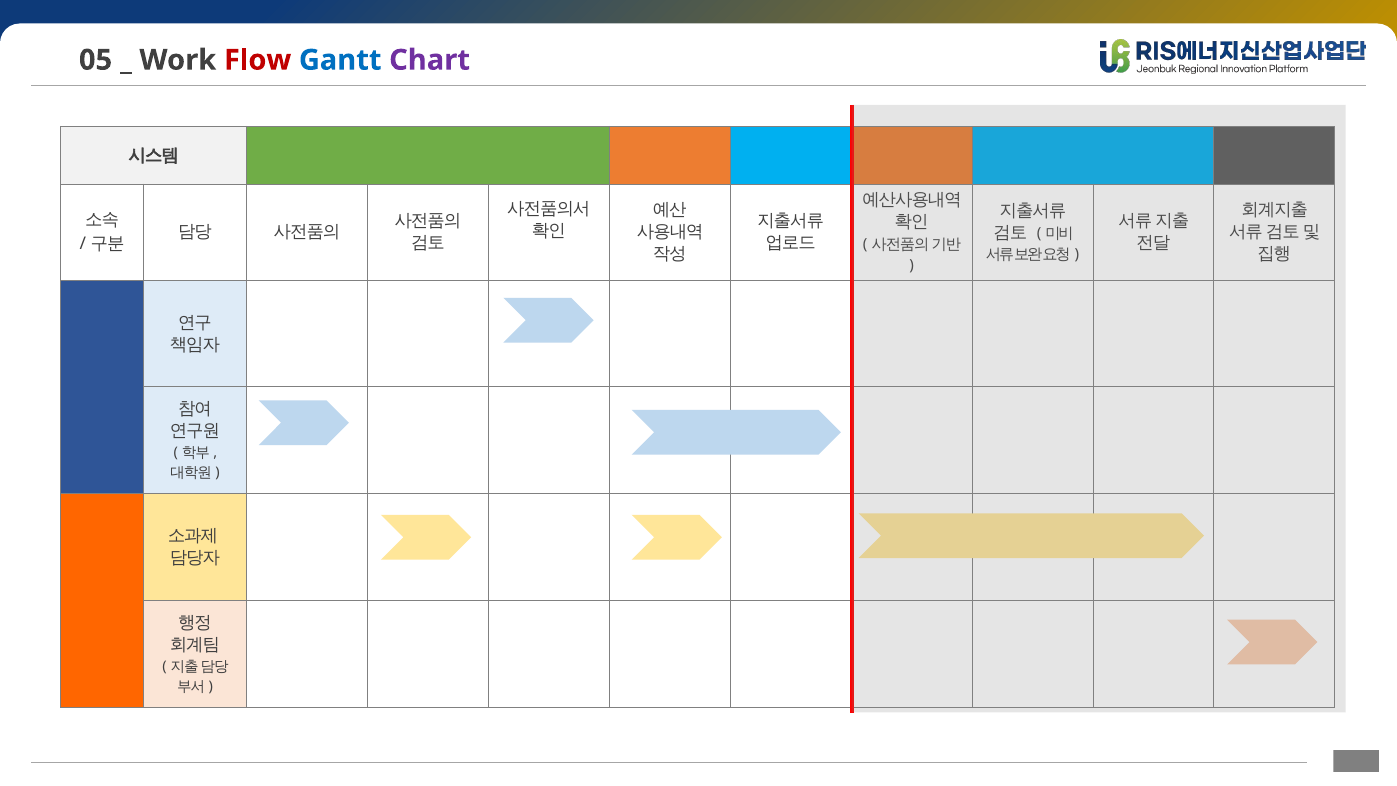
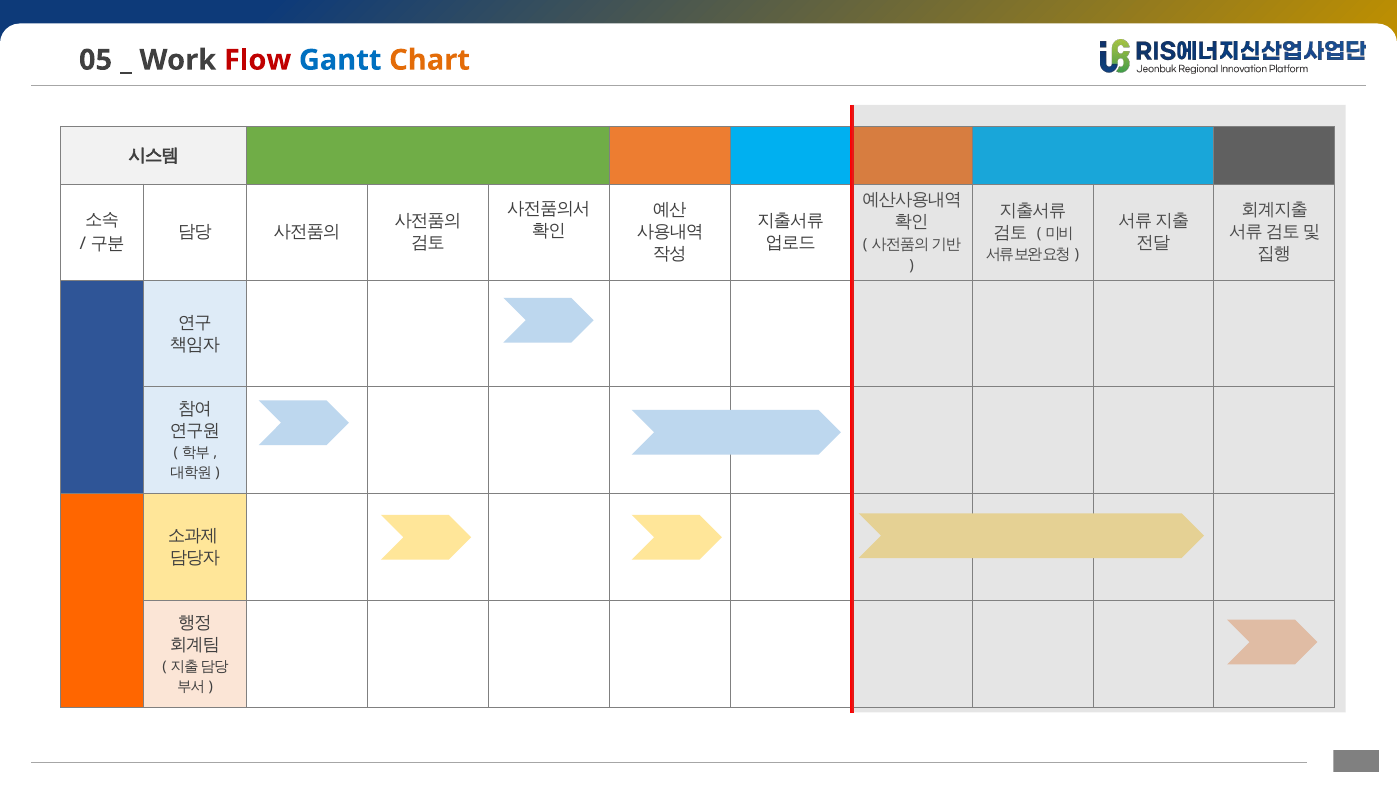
Chart colour: purple -> orange (430, 60)
